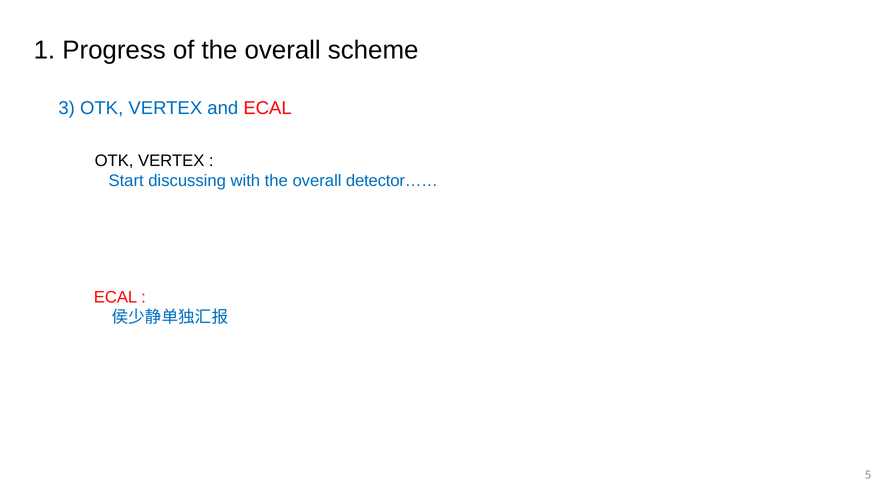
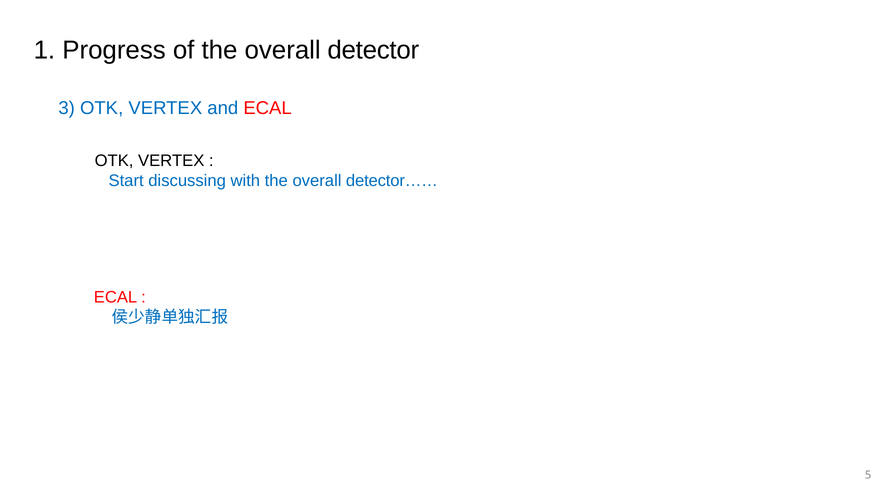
scheme: scheme -> detector (373, 50)
